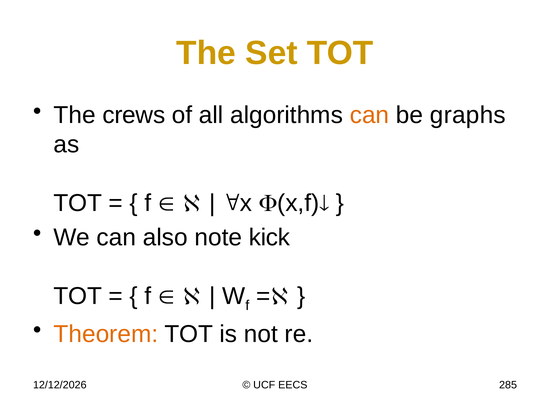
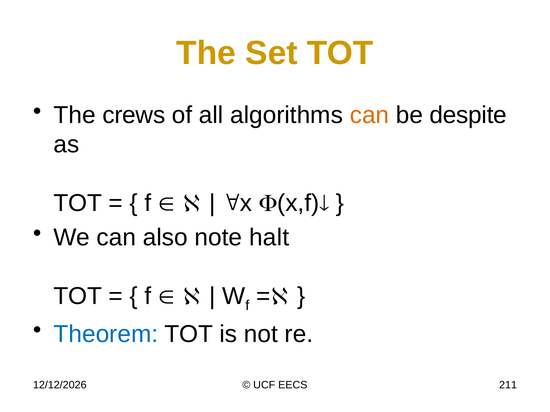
graphs: graphs -> despite (468, 115)
kick: kick -> halt (269, 238)
Theorem colour: orange -> blue (106, 335)
285: 285 -> 211 (508, 386)
